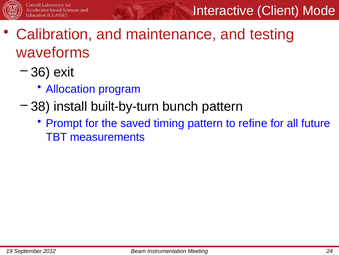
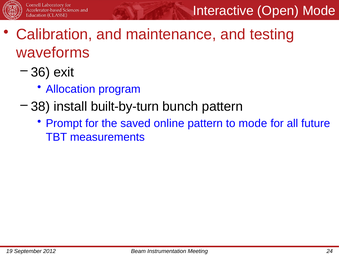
Client: Client -> Open (278, 11)
timing: timing -> online (169, 123)
to refine: refine -> mode (253, 123)
